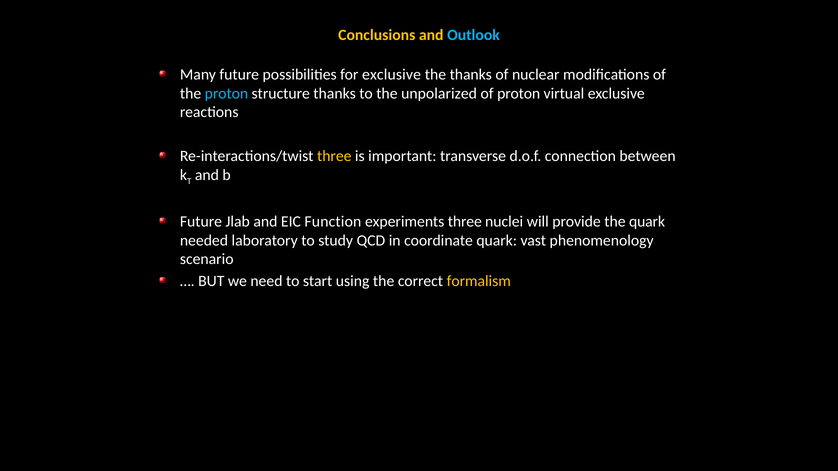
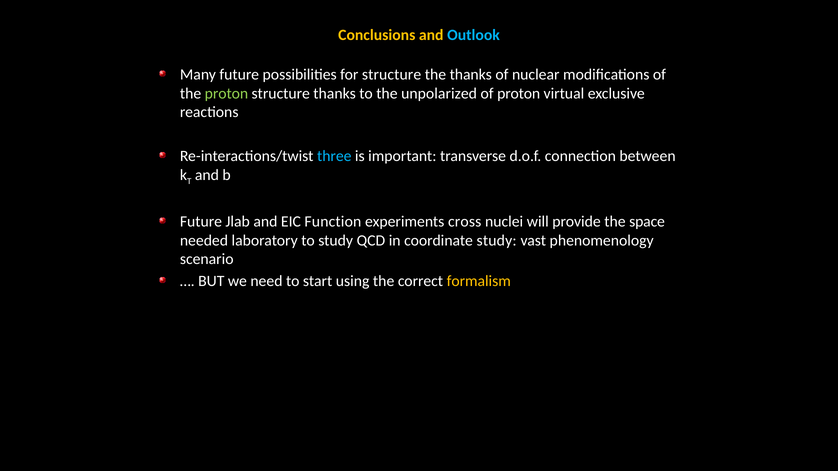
for exclusive: exclusive -> structure (392, 75)
proton colour: light blue -> light green (226, 93)
three colour: yellow -> light blue (334, 156)
experiments three: three -> cross (465, 222)
the quark: quark -> space (647, 222)
coordinate quark: quark -> study (497, 241)
